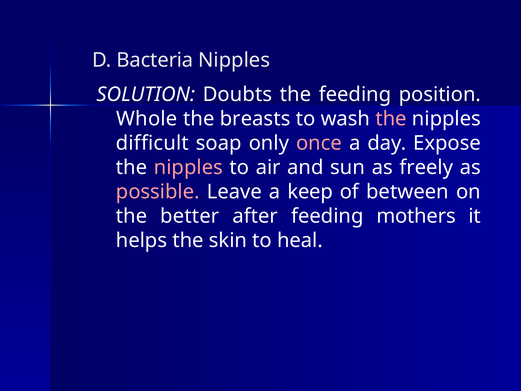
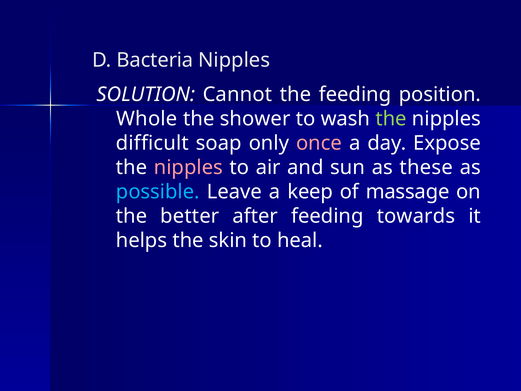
Doubts: Doubts -> Cannot (237, 94)
breasts: breasts -> shower (255, 119)
the colour: pink -> light green (391, 119)
freely: freely -> these (426, 167)
possible colour: pink -> light blue (158, 192)
between: between -> massage (408, 192)
mothers: mothers -> towards (416, 216)
